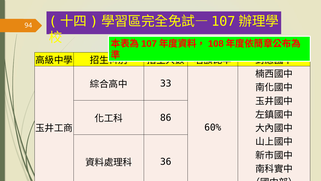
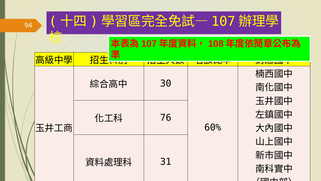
33: 33 -> 30 (166, 83)
86: 86 -> 76 (166, 117)
36: 36 -> 31 (166, 161)
